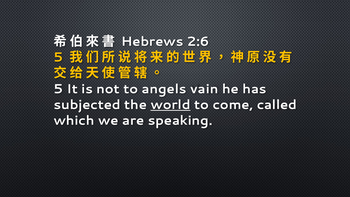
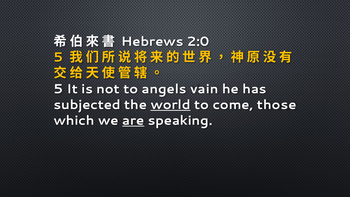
2:6: 2:6 -> 2:0 (198, 42)
called: called -> those (277, 105)
are underline: none -> present (133, 120)
